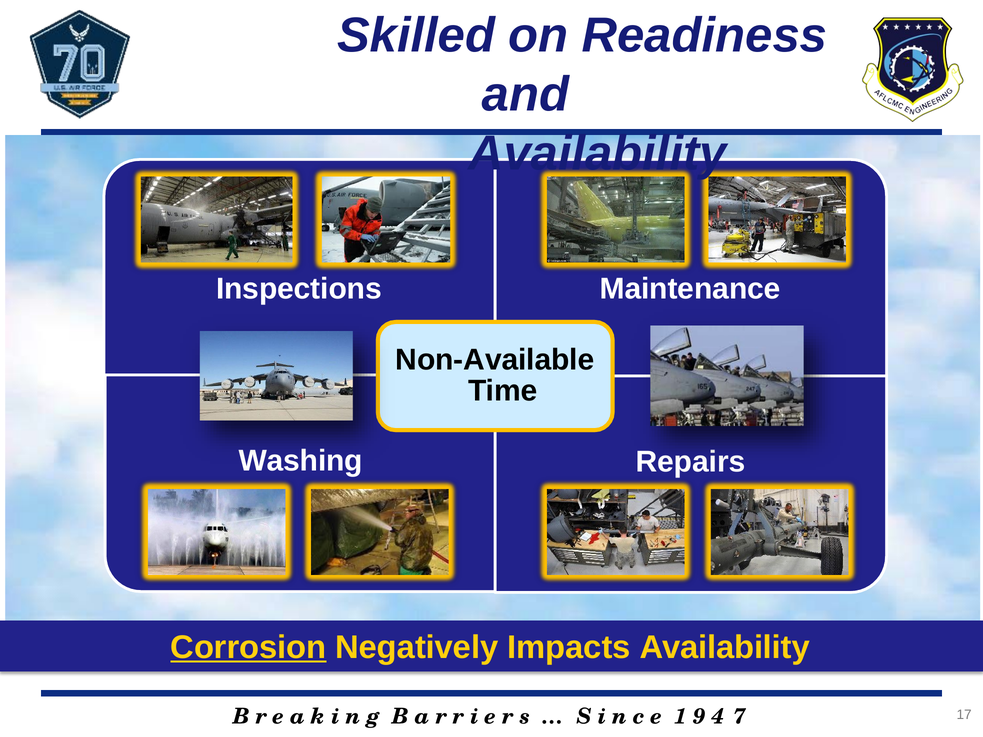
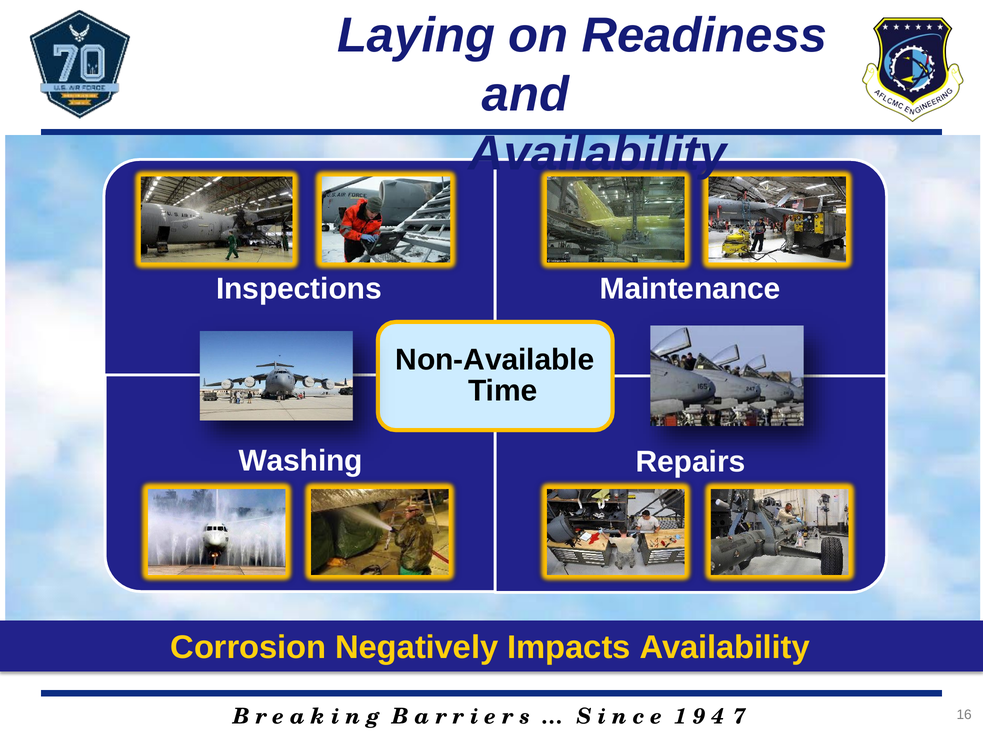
Skilled: Skilled -> Laying (416, 35)
Corrosion underline: present -> none (248, 648)
17: 17 -> 16 (964, 715)
